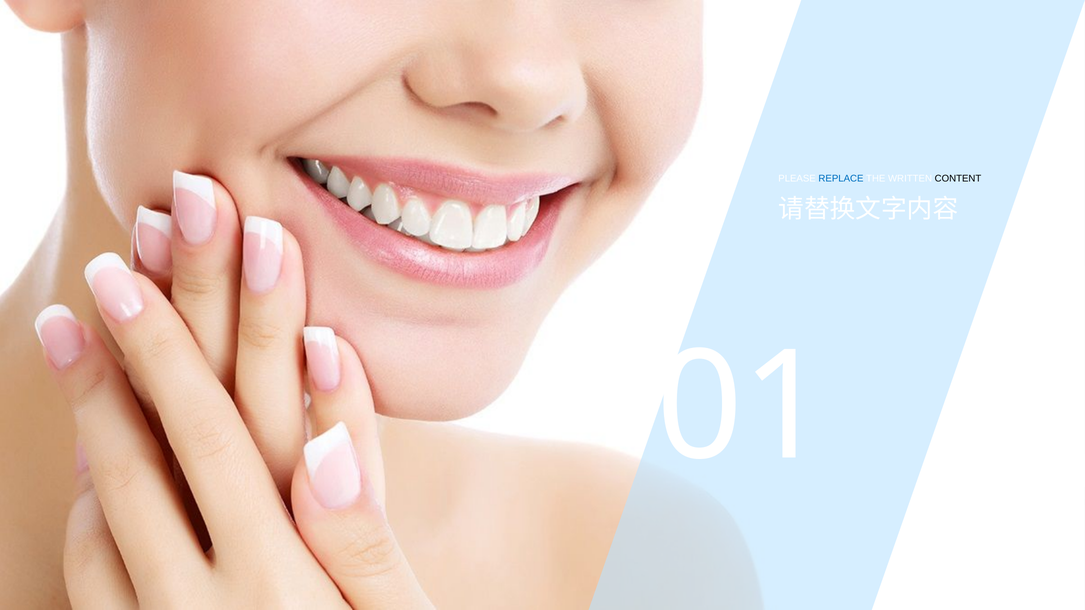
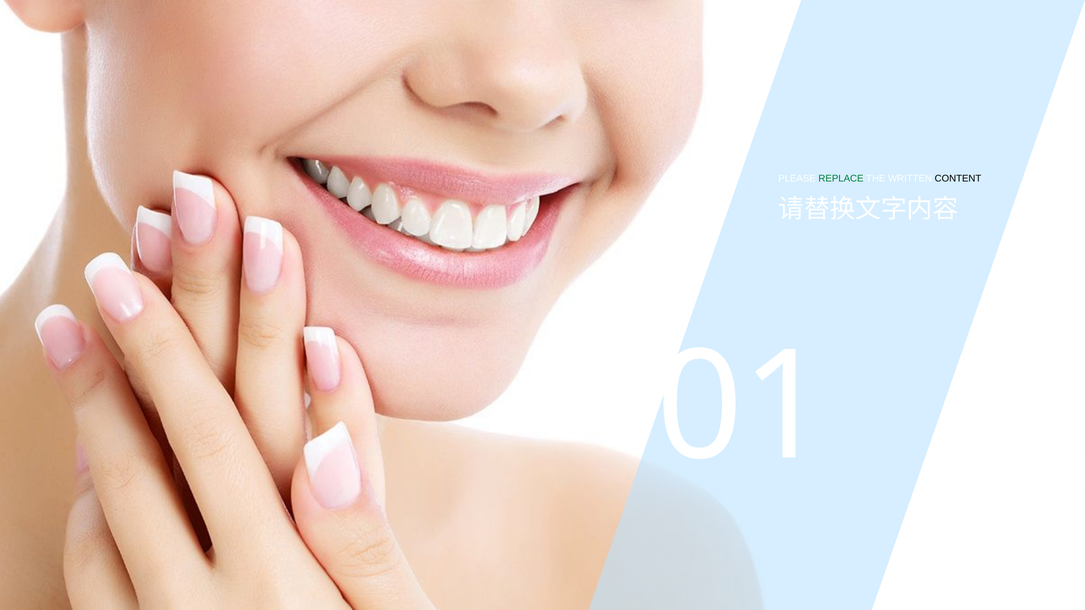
REPLACE colour: blue -> green (841, 178)
